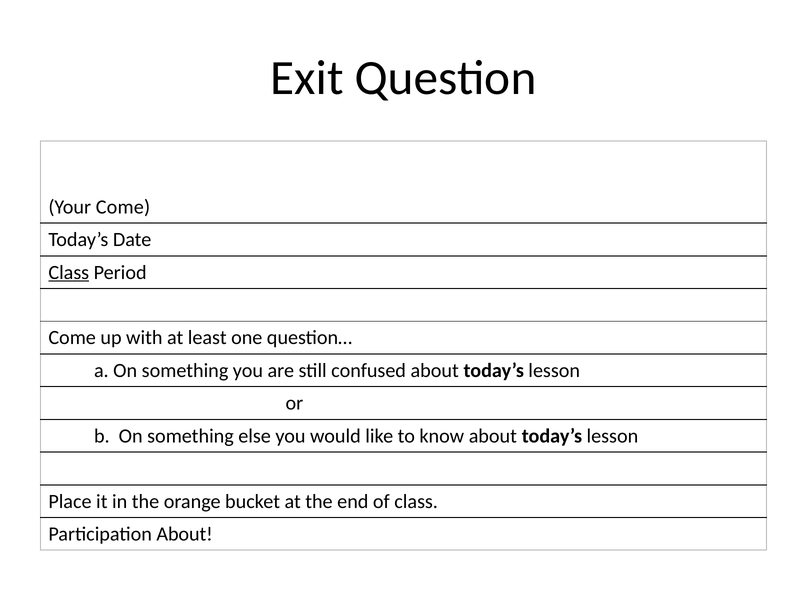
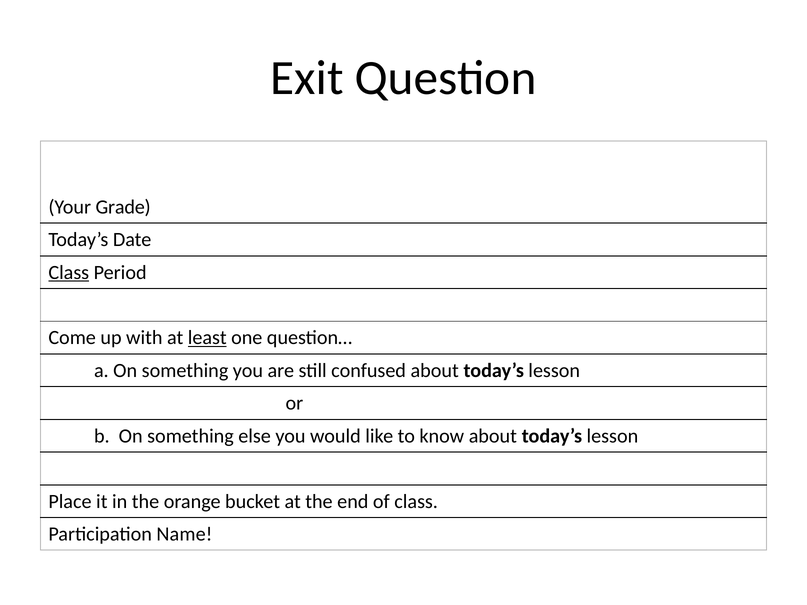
Your Come: Come -> Grade (123, 207)
least underline: none -> present (207, 338)
Participation About: About -> Name (184, 534)
